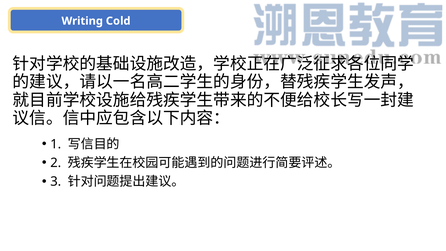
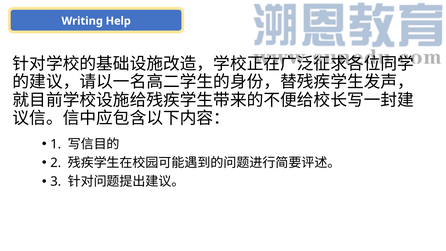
Cold: Cold -> Help (118, 21)
